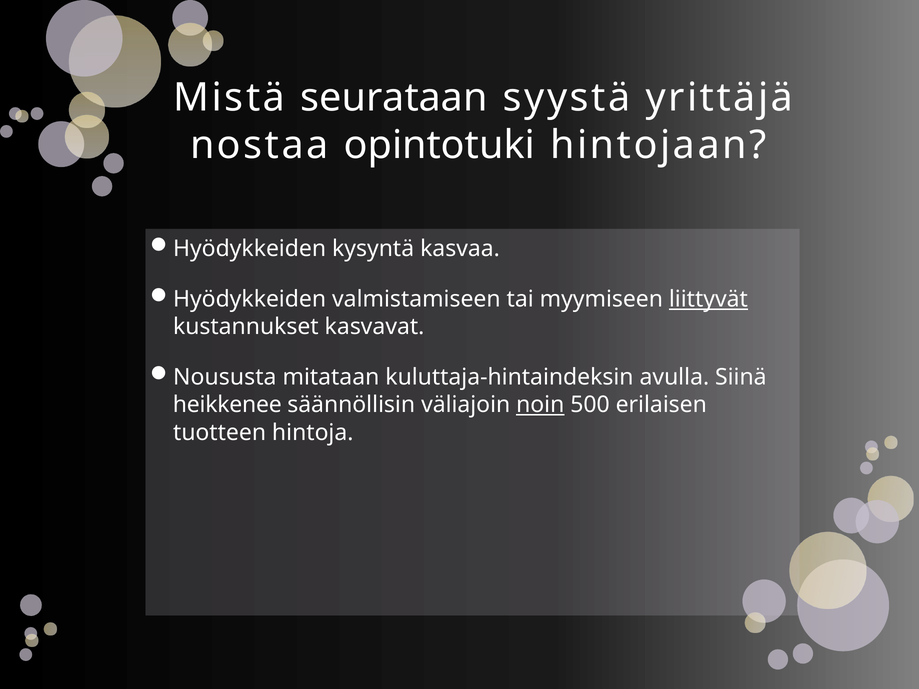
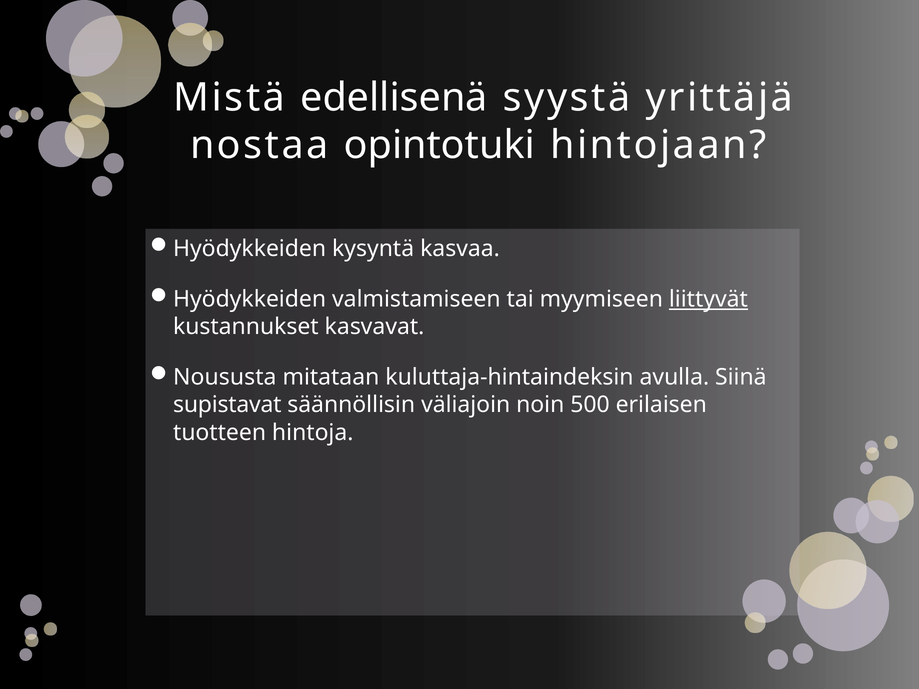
seurataan: seurataan -> edellisenä (394, 98)
heikkenee: heikkenee -> supistavat (227, 405)
noin underline: present -> none (540, 405)
